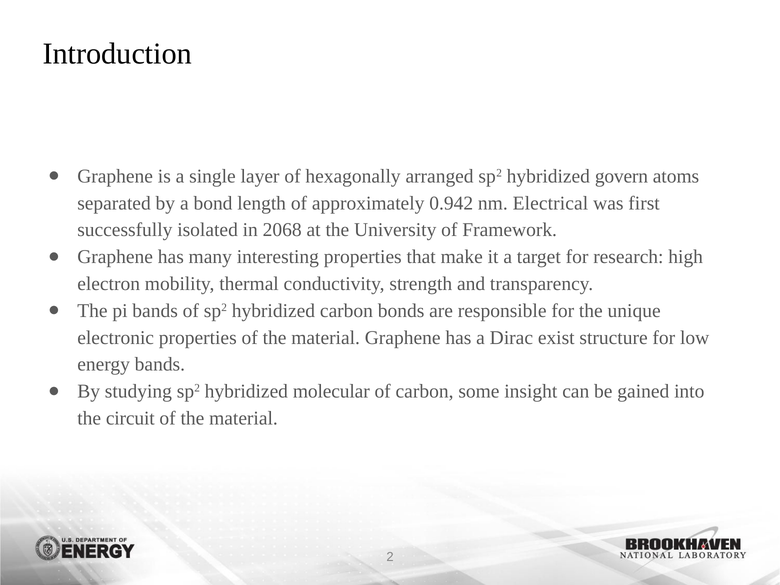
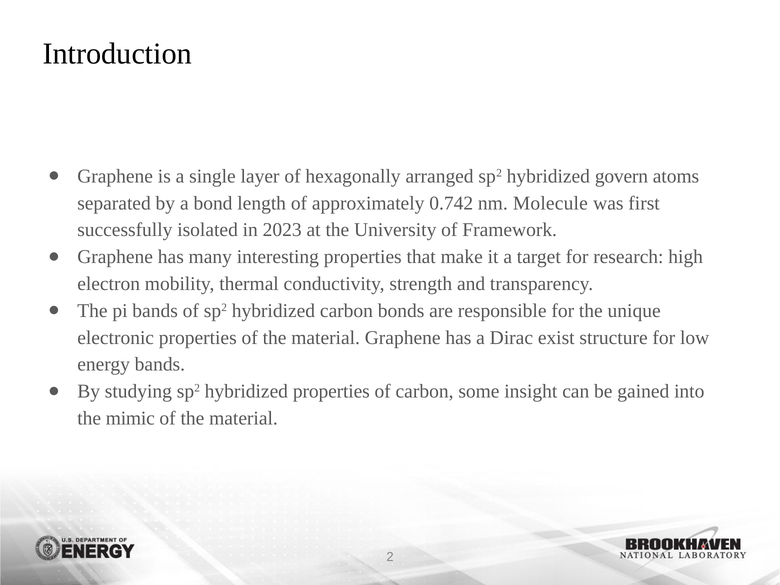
0.942: 0.942 -> 0.742 (451, 203)
Electrical: Electrical -> Molecule (550, 203)
2068: 2068 -> 2023 (282, 230)
hybridized molecular: molecular -> properties (331, 391)
circuit: circuit -> mimic (130, 418)
